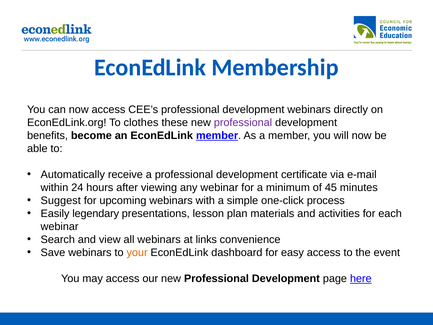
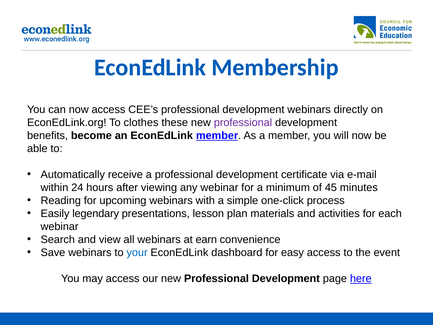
Suggest: Suggest -> Reading (61, 200)
links: links -> earn (206, 239)
your colour: orange -> blue (137, 252)
